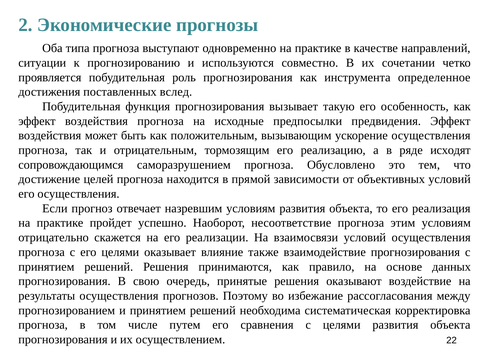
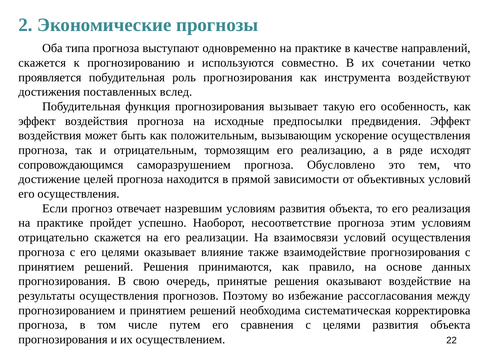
ситуации: ситуации -> скажется (42, 63)
определенное: определенное -> воздействуют (434, 78)
